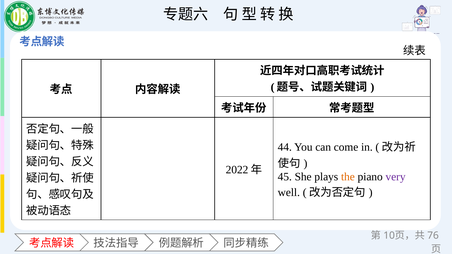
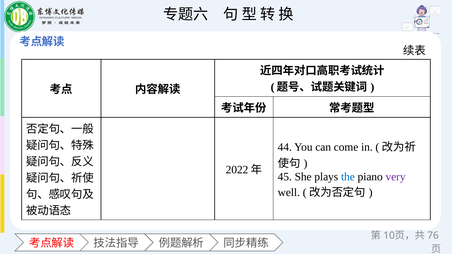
the colour: orange -> blue (348, 177)
